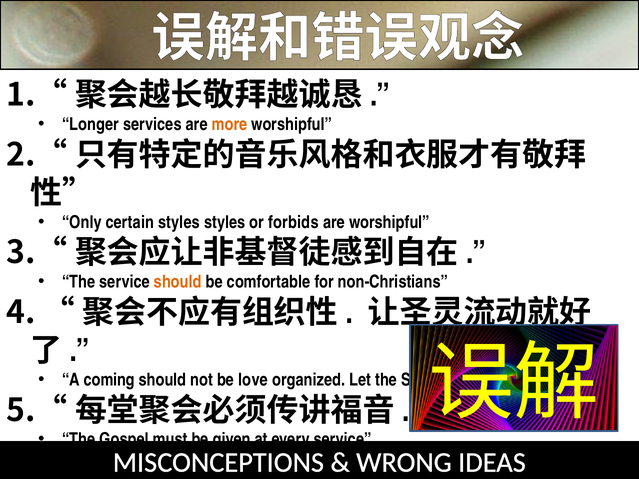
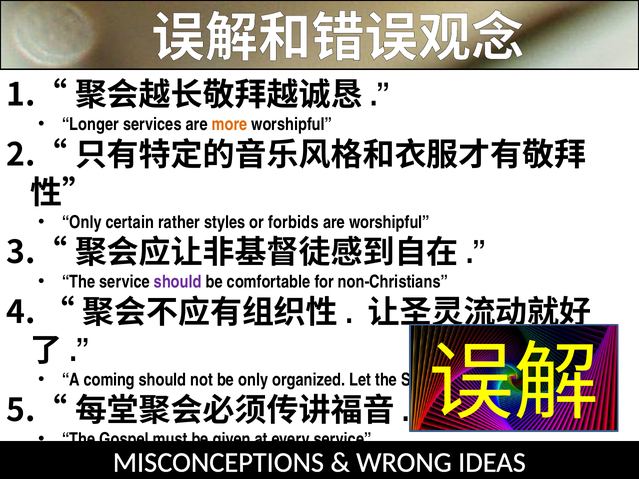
certain styles: styles -> rather (179, 222)
should colour: orange -> purple (178, 282)
be love: love -> only (253, 380)
